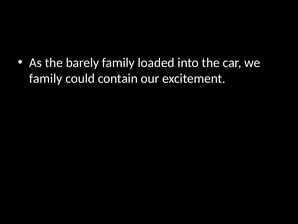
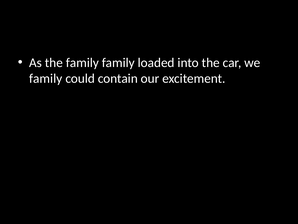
the barely: barely -> family (82, 63)
